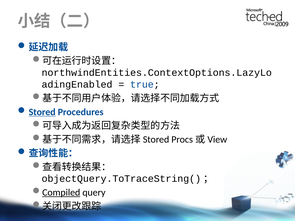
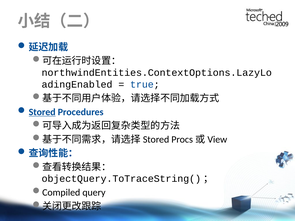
Compiled underline: present -> none (61, 193)
